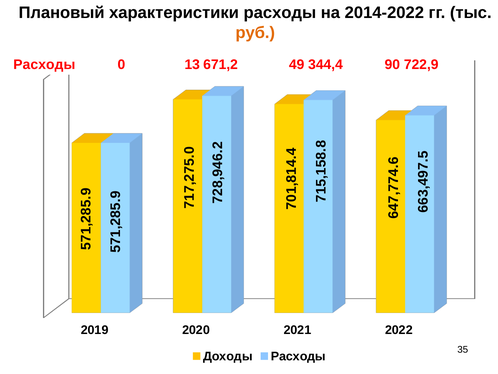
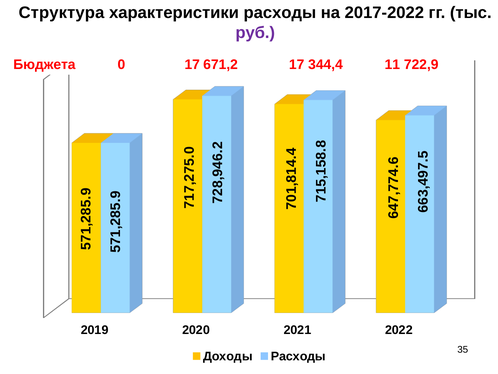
Плановый: Плановый -> Структура (61, 13)
2014-2022: 2014-2022 -> 2017-2022 (384, 13)
руб colour: orange -> purple (255, 33)
Расходы: Расходы -> Бюджета (44, 64)
0 13: 13 -> 17 (192, 64)
671,2 49: 49 -> 17 (297, 64)
90: 90 -> 11 (392, 64)
